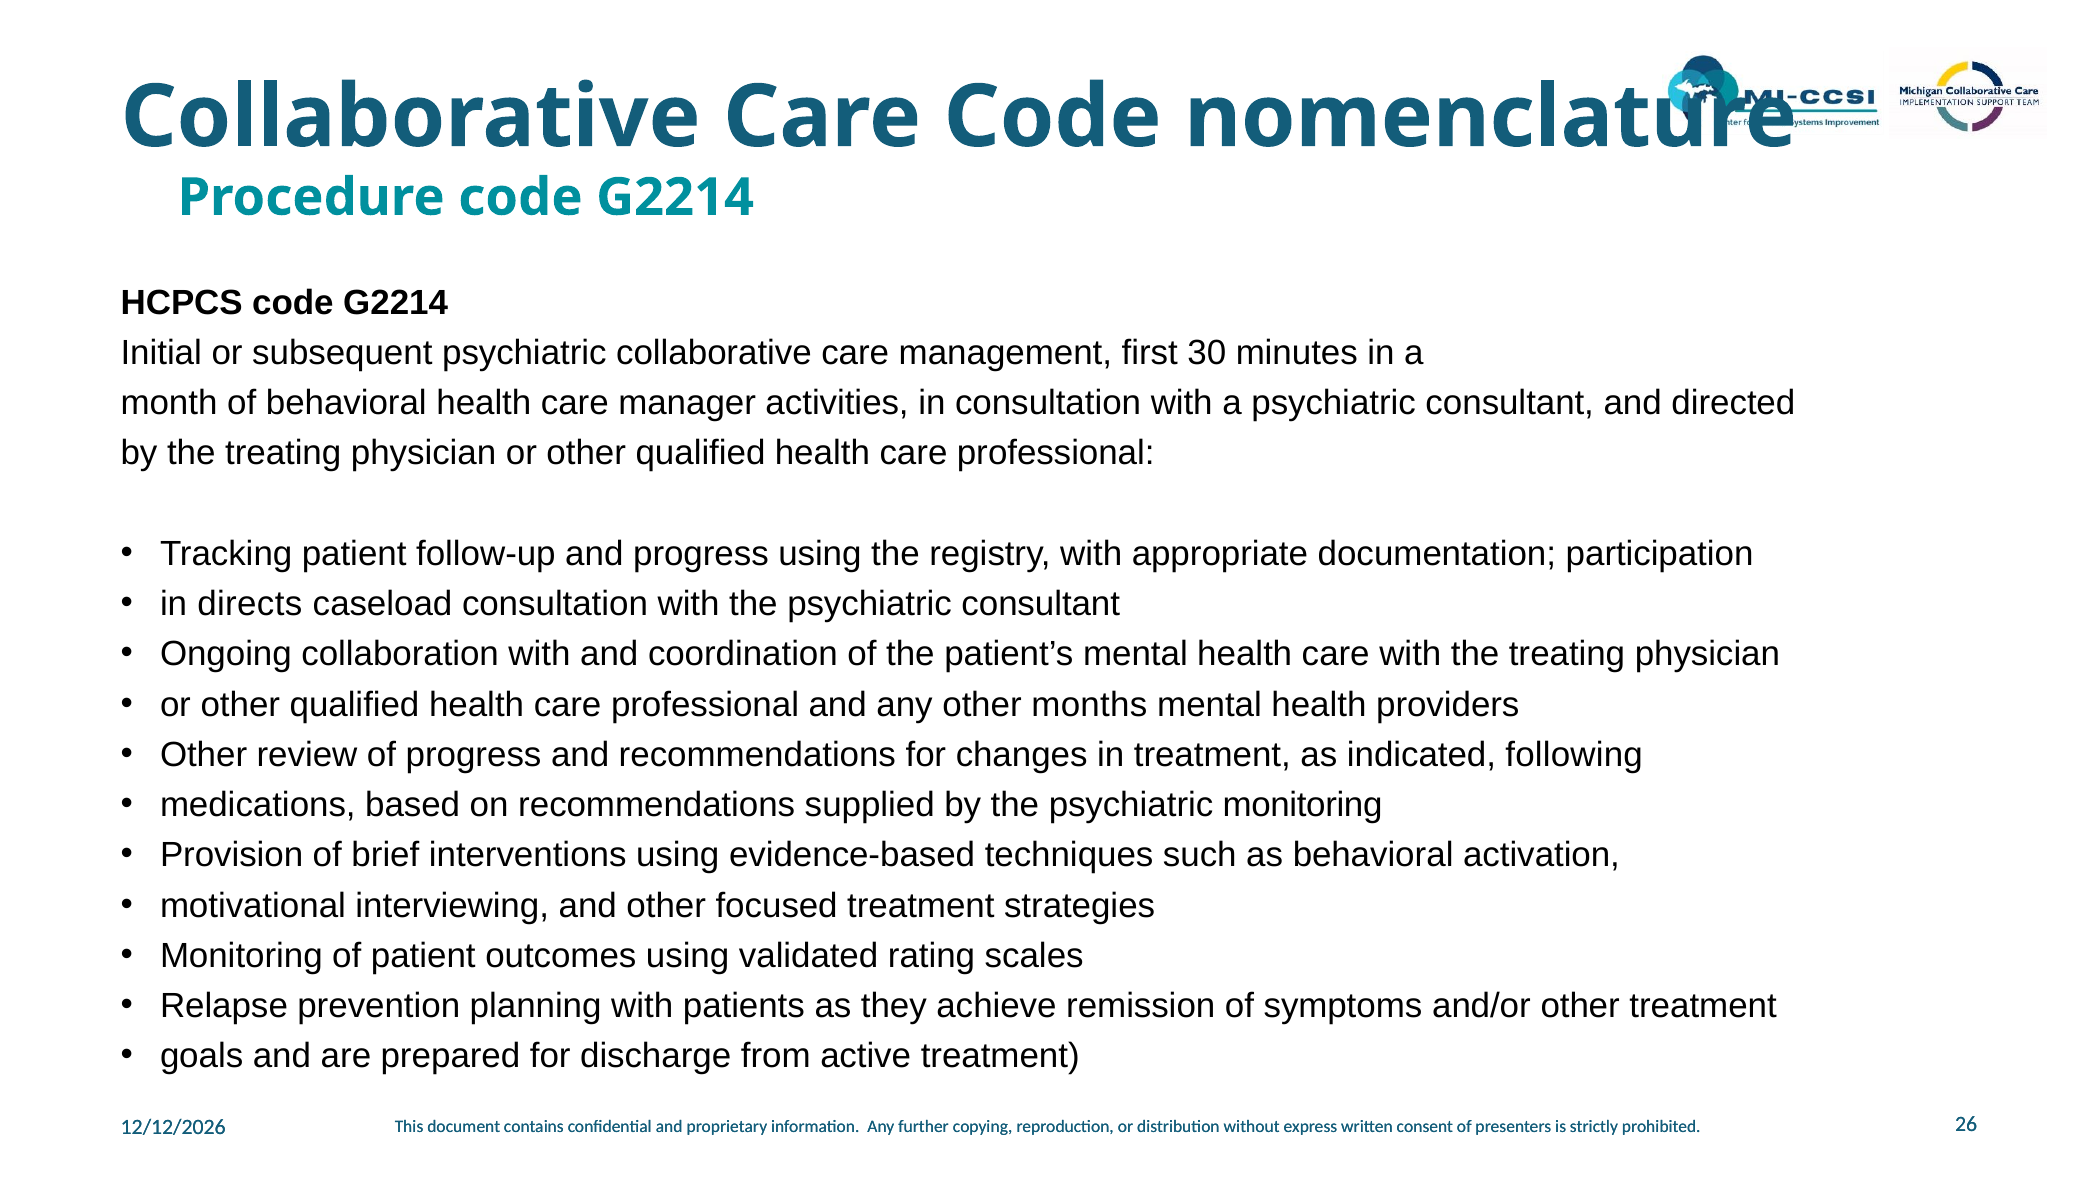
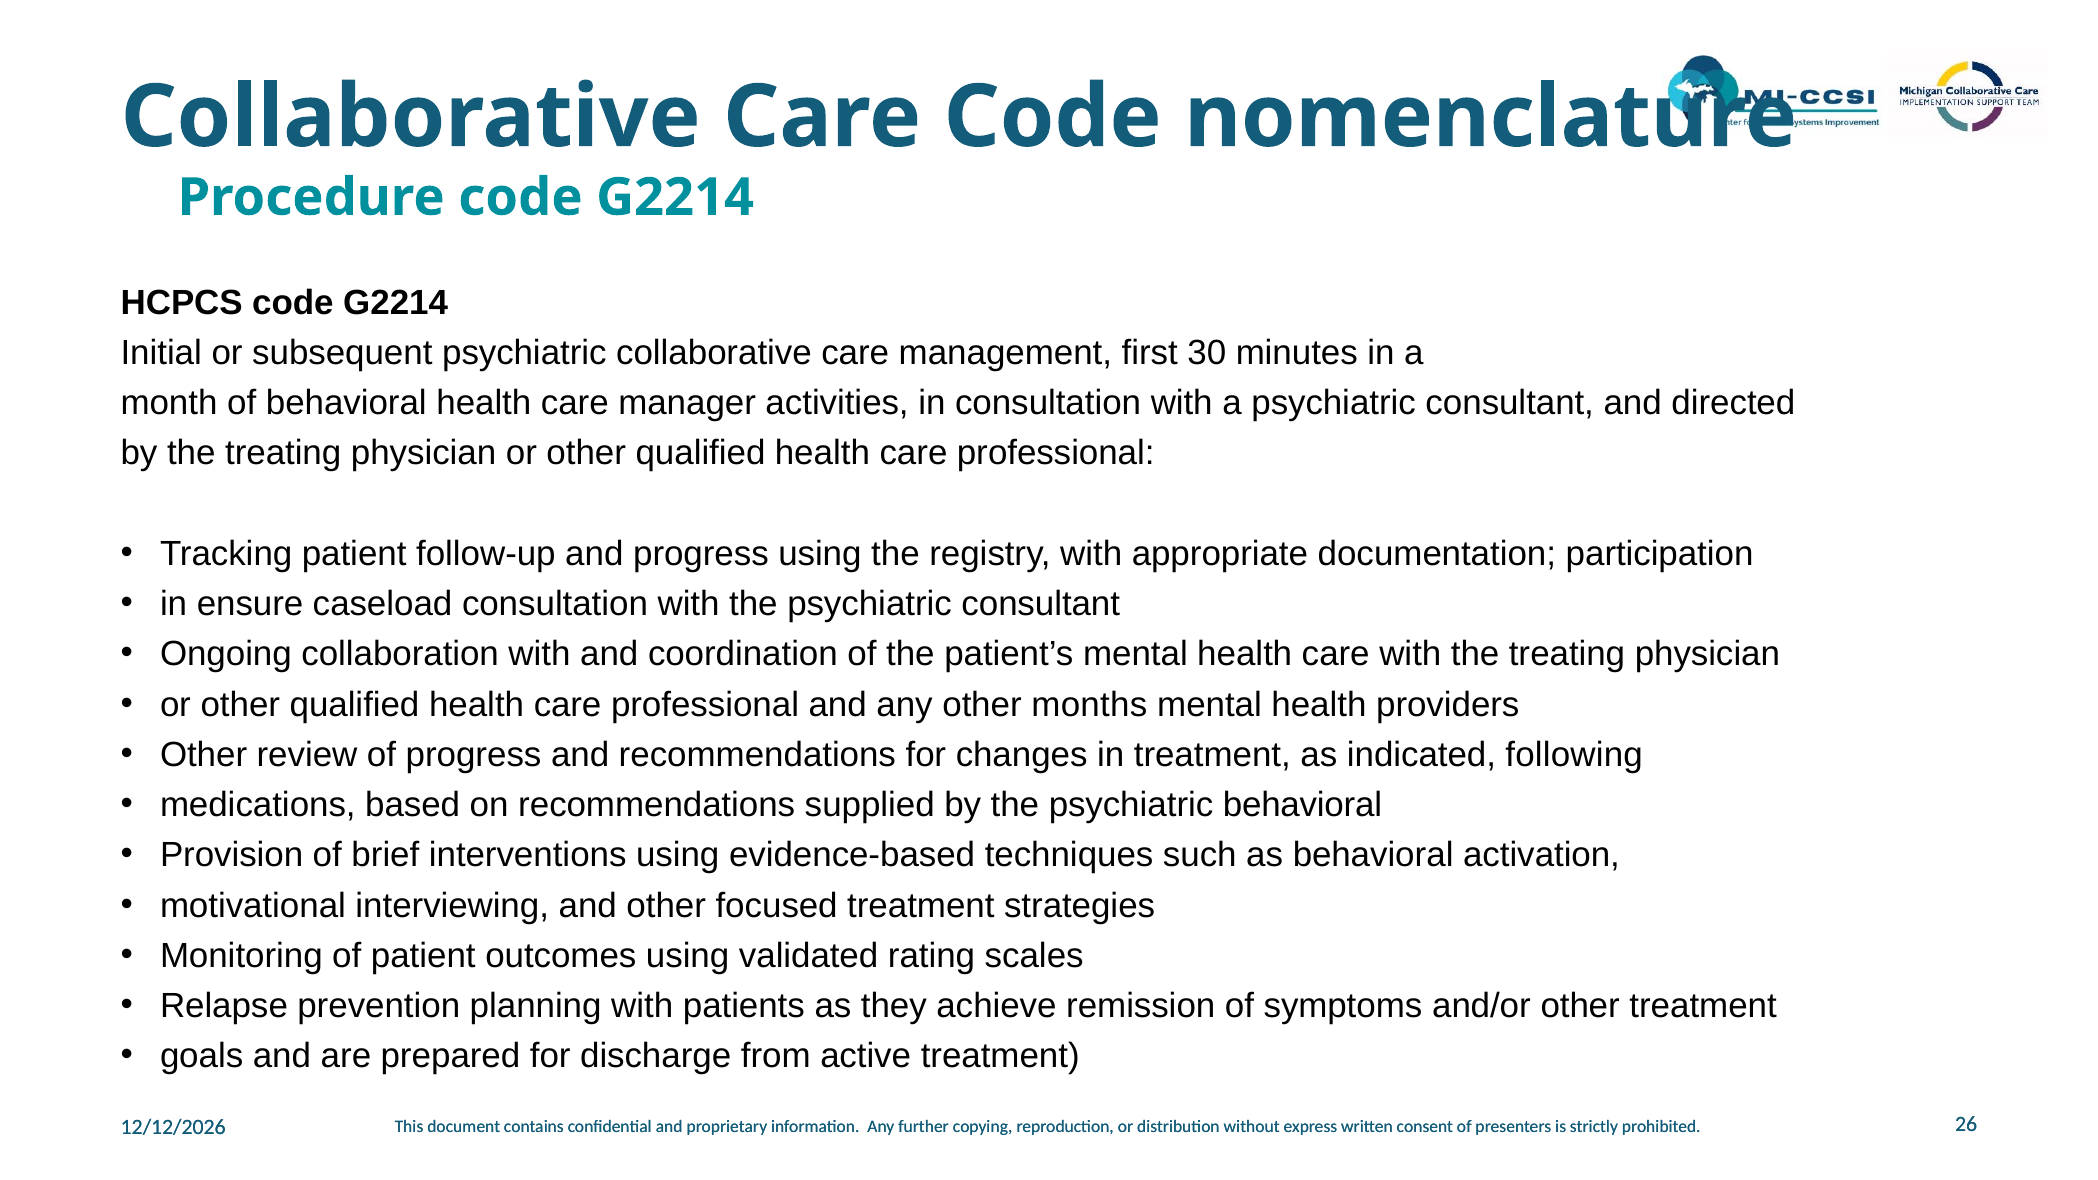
directs: directs -> ensure (250, 604)
psychiatric monitoring: monitoring -> behavioral (1302, 805)
